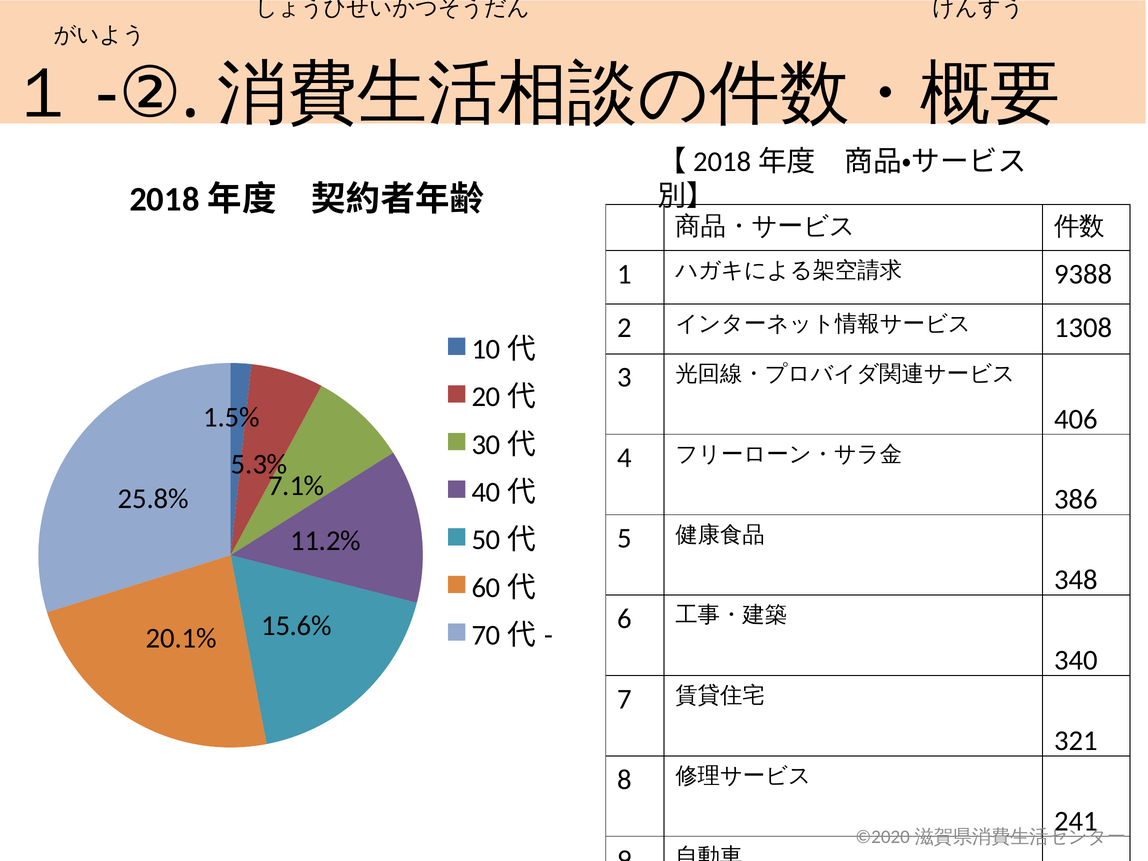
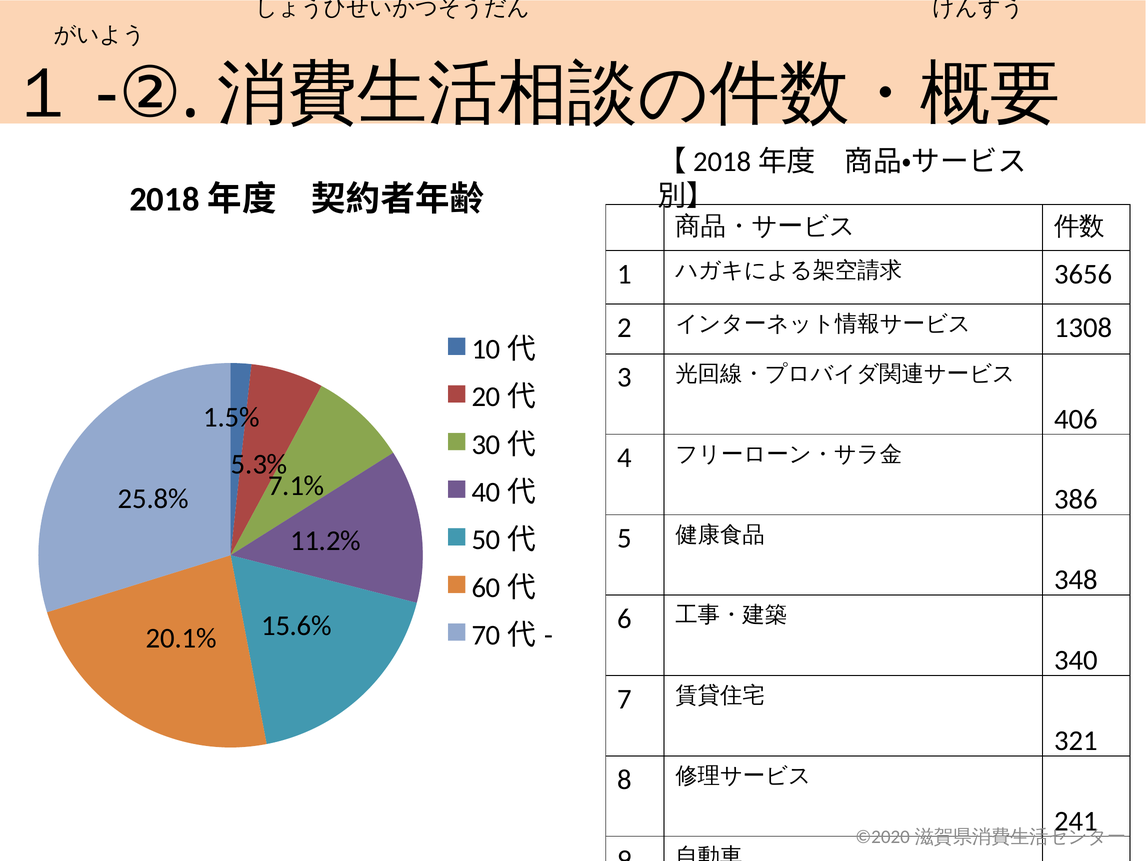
9388: 9388 -> 3656 (1083, 274)
